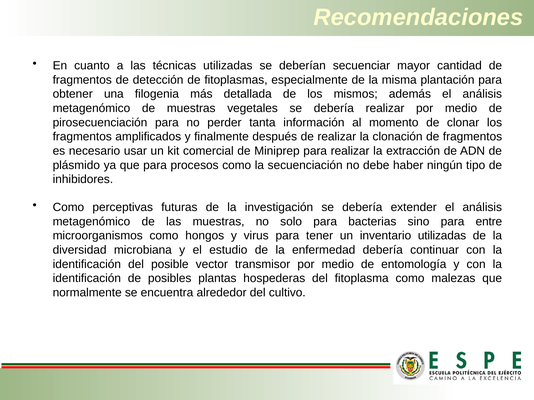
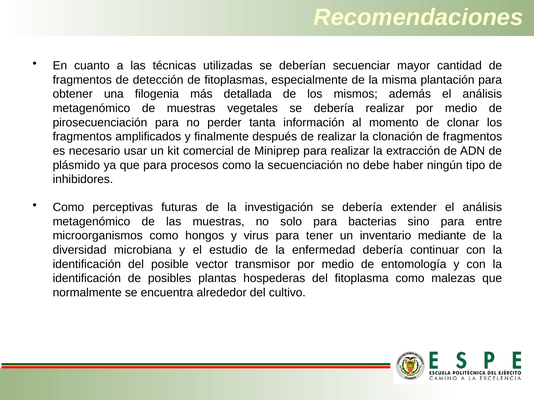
inventario utilizadas: utilizadas -> mediante (442, 236)
